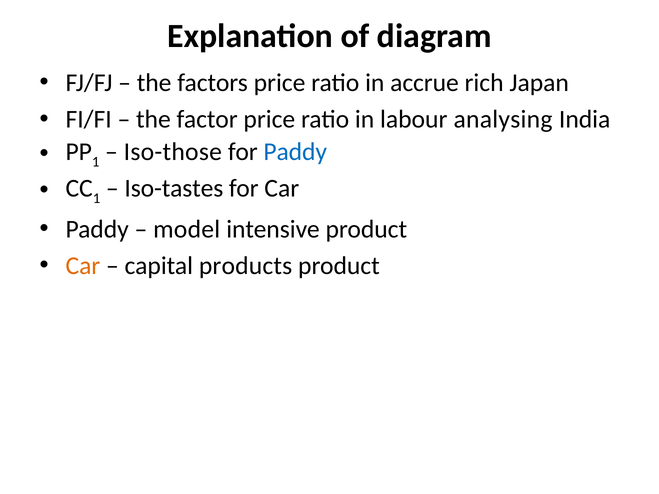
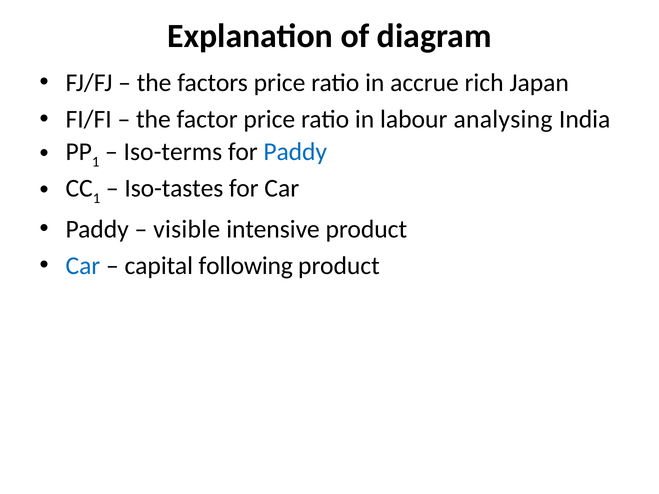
Iso-those: Iso-those -> Iso-terms (173, 152)
model: model -> visible (187, 229)
Car colour: orange -> blue (83, 266)
products: products -> following (246, 266)
